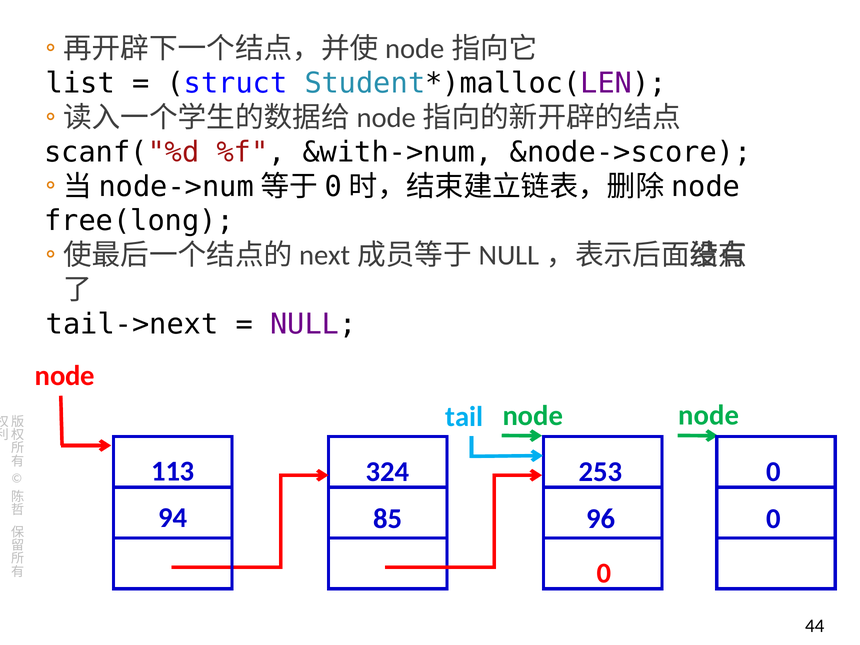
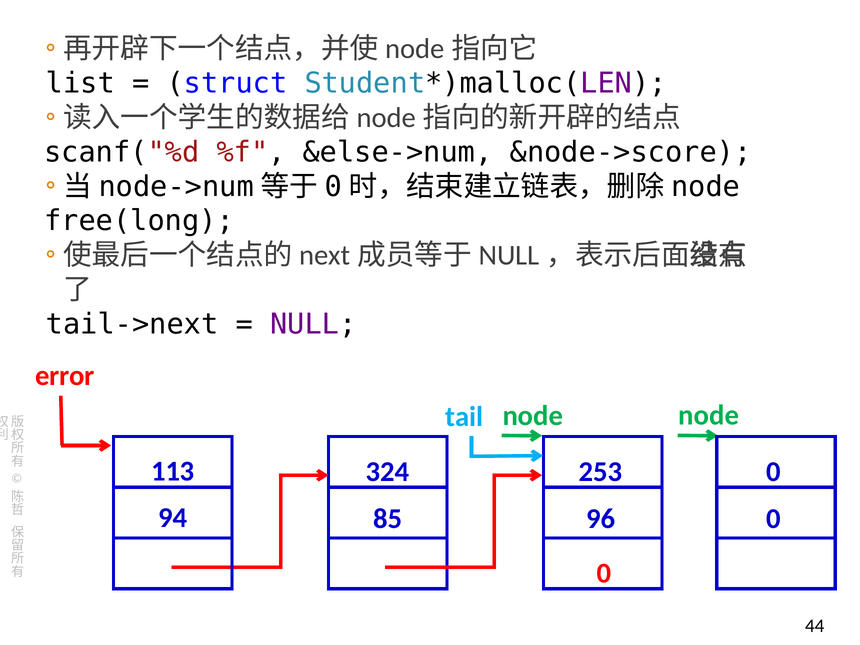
&with->num: &with->num -> &else->num (398, 152)
node: node -> error (65, 376)
